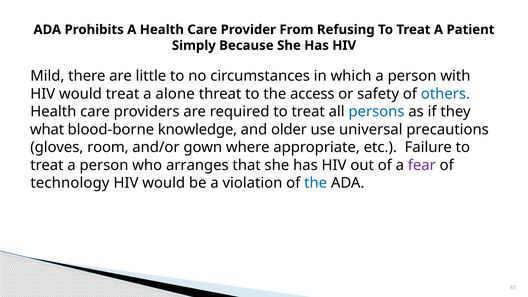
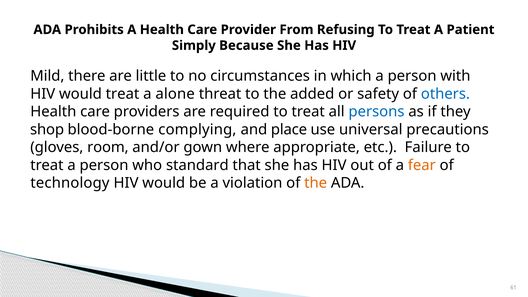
access: access -> added (312, 94)
what: what -> shop (47, 130)
knowledge: knowledge -> complying (197, 130)
older: older -> place (289, 130)
arranges: arranges -> standard (197, 165)
fear colour: purple -> orange (422, 165)
the colour: blue -> orange (316, 183)
